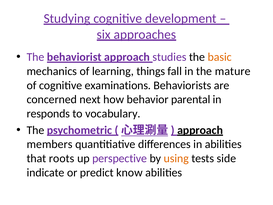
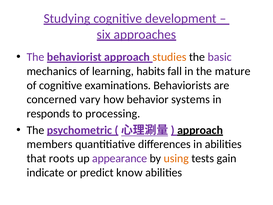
studies colour: purple -> orange (170, 57)
basic colour: orange -> purple (220, 57)
things: things -> habits (151, 71)
next: next -> vary (90, 99)
parental: parental -> systems (191, 99)
vocabulary: vocabulary -> processing (113, 113)
perspective: perspective -> appearance (120, 158)
side: side -> gain (227, 158)
